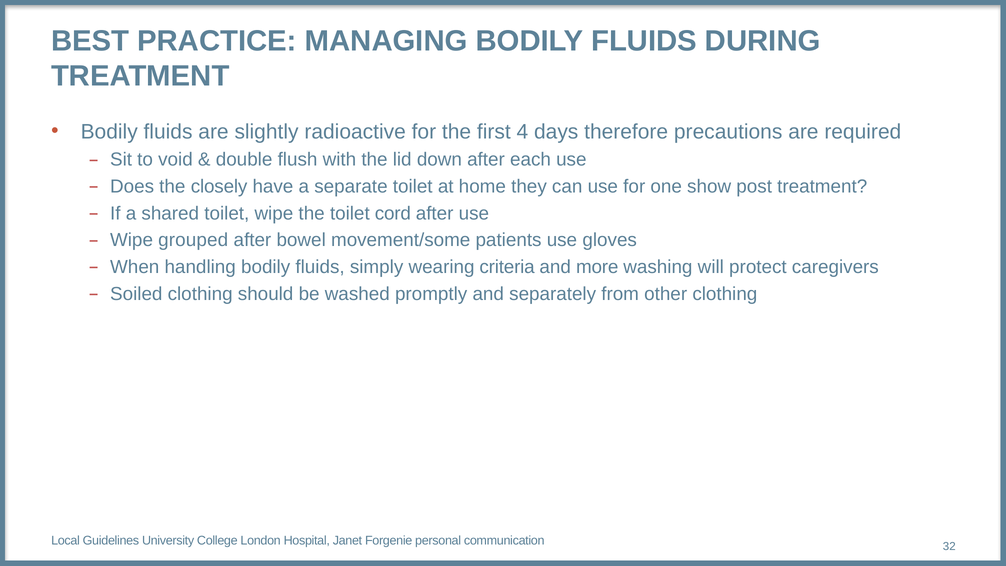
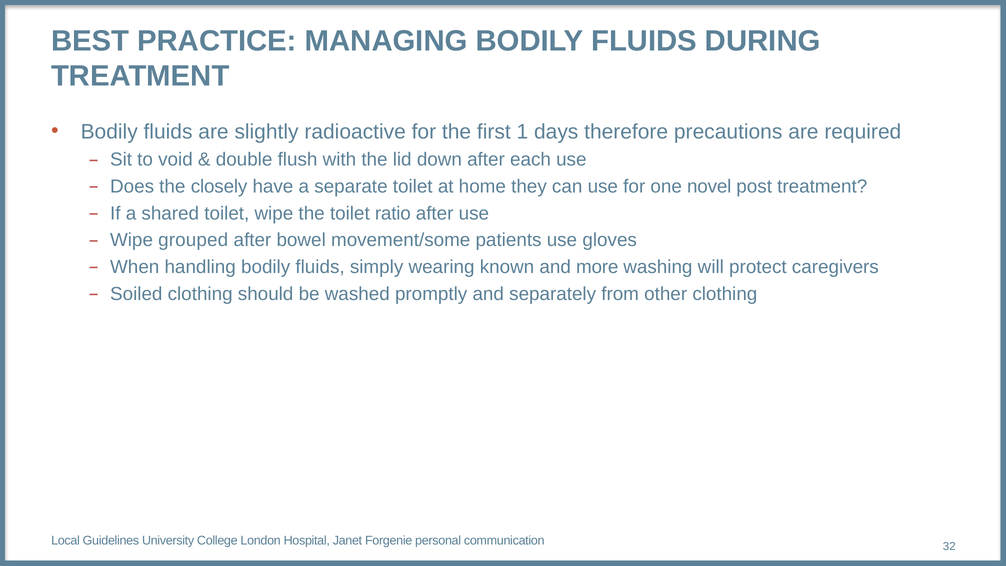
4: 4 -> 1 (522, 132)
show: show -> novel (709, 186)
cord: cord -> ratio (393, 213)
criteria: criteria -> known (507, 267)
